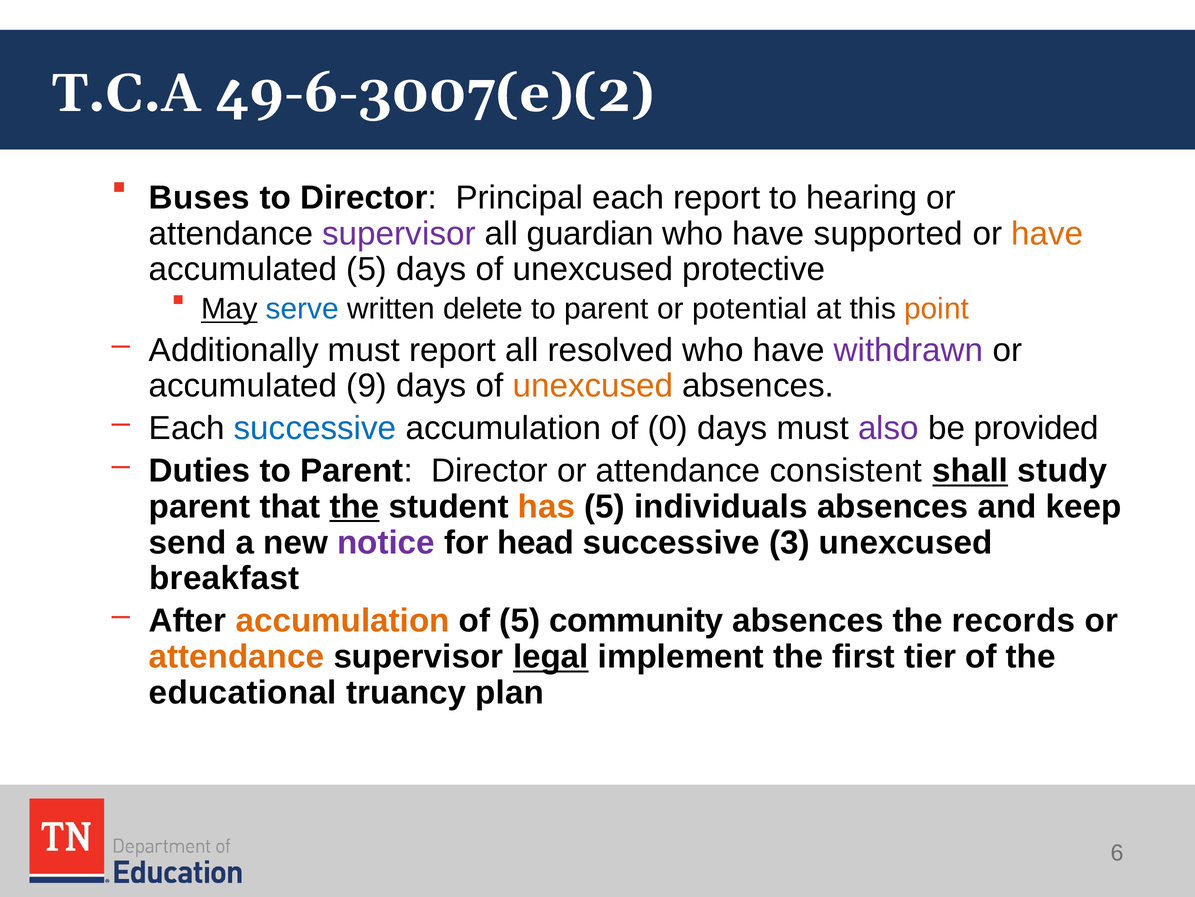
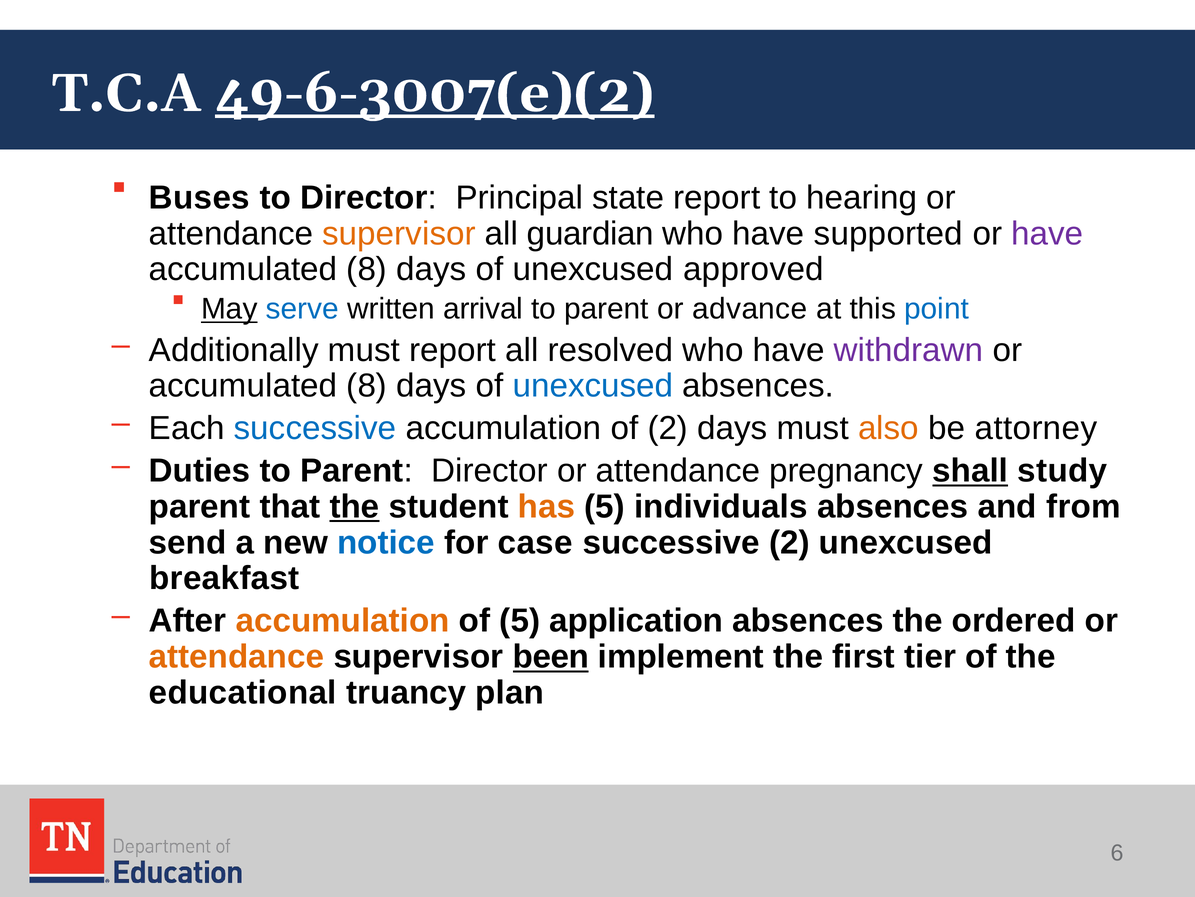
49-6-3007(e)(2 underline: none -> present (435, 93)
Principal each: each -> state (628, 198)
supervisor colour: purple -> orange (399, 233)
have colour: orange -> purple (1047, 233)
5: 5 -> 8 (367, 269)
protective: protective -> approved (753, 269)
delete: delete -> arrival (483, 309)
potential: potential -> advance (750, 309)
point colour: orange -> blue (937, 309)
9: 9 -> 8 (367, 386)
unexcused colour: orange -> blue (593, 386)
of 0: 0 -> 2 (668, 428)
also colour: purple -> orange (888, 428)
provided: provided -> attorney (1036, 428)
consistent: consistent -> pregnancy (846, 470)
keep: keep -> from (1084, 506)
notice colour: purple -> blue (386, 542)
head: head -> case (535, 542)
successive 3: 3 -> 2 (789, 542)
community: community -> application (636, 620)
records: records -> ordered (1014, 620)
legal: legal -> been (551, 656)
